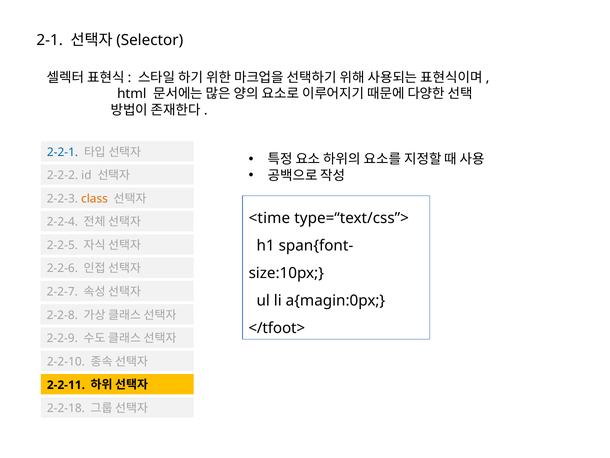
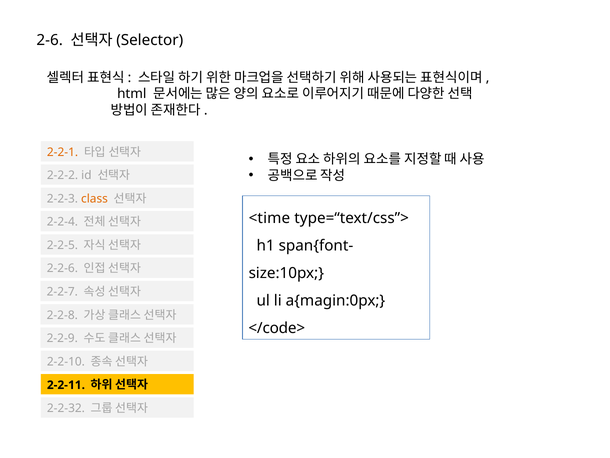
2-1: 2-1 -> 2-6 (50, 40)
2-2-1 colour: blue -> orange (63, 152)
</tfoot>: </tfoot> -> </code> (277, 328)
2-2-18: 2-2-18 -> 2-2-32 (66, 408)
